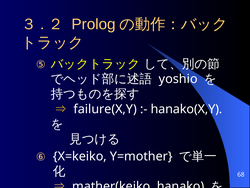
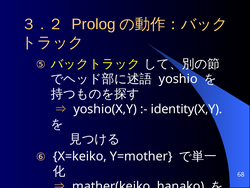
failure(X,Y: failure(X,Y -> yoshio(X,Y (105, 109)
hanako(X,Y: hanako(X,Y -> identity(X,Y (187, 109)
